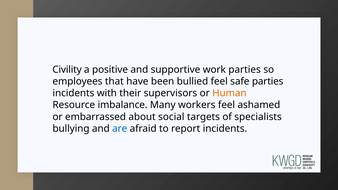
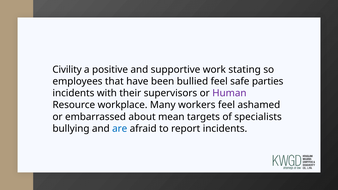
work parties: parties -> stating (245, 70)
Human colour: orange -> purple (229, 93)
imbalance: imbalance -> workplace (123, 105)
social: social -> mean (171, 117)
